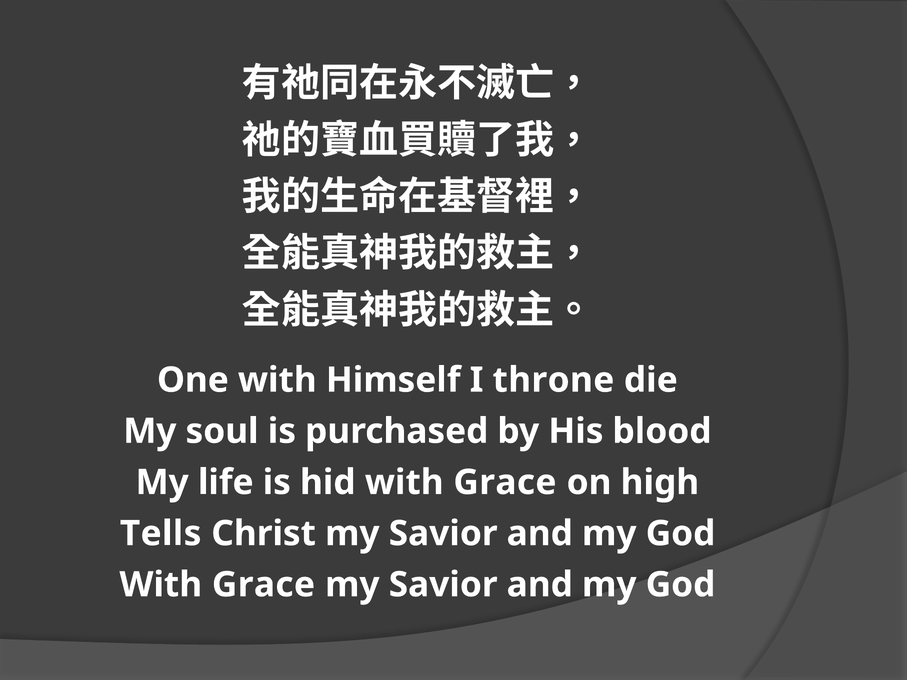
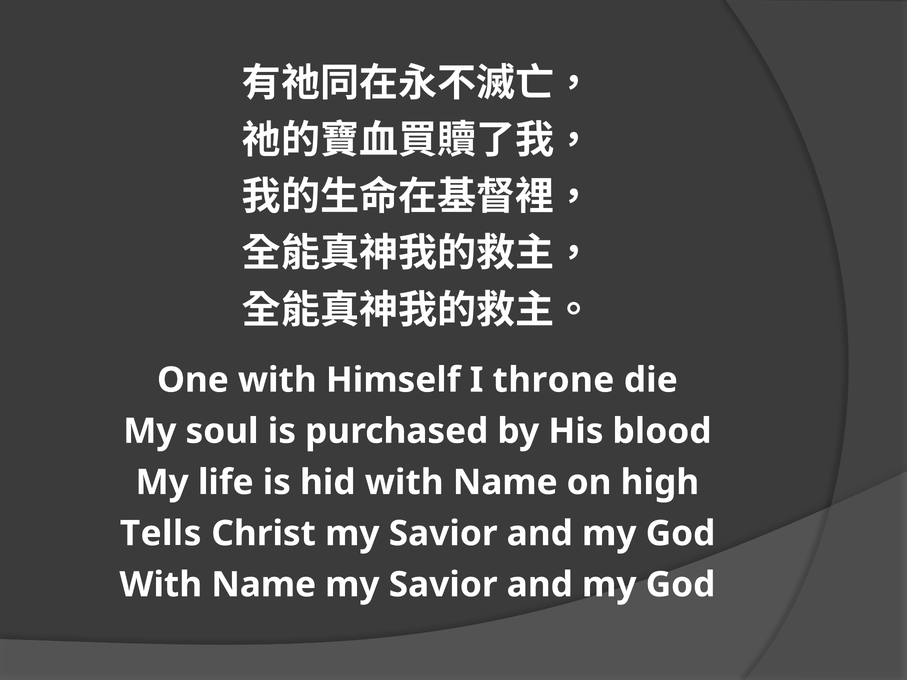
hid with Grace: Grace -> Name (505, 483)
Grace: Grace -> Name (264, 585)
